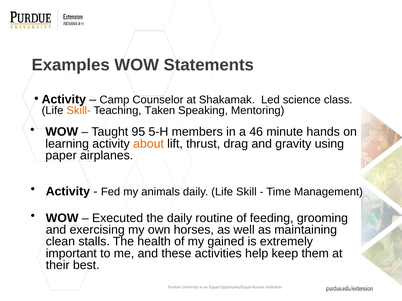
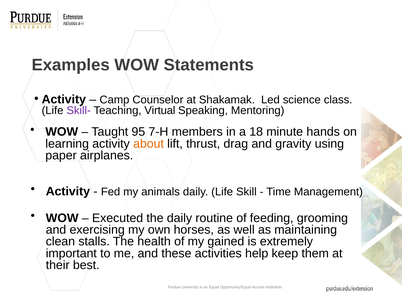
Skill- colour: orange -> purple (79, 111)
Taken: Taken -> Virtual (160, 111)
5-H: 5-H -> 7-H (158, 132)
46: 46 -> 18 (256, 132)
